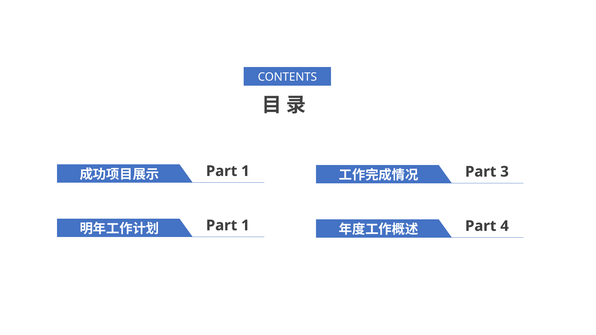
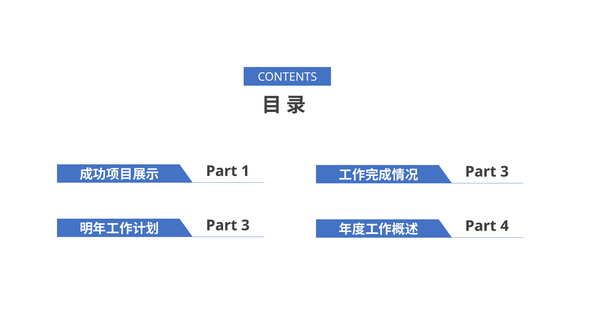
1: 1 -> 3 (245, 226)
